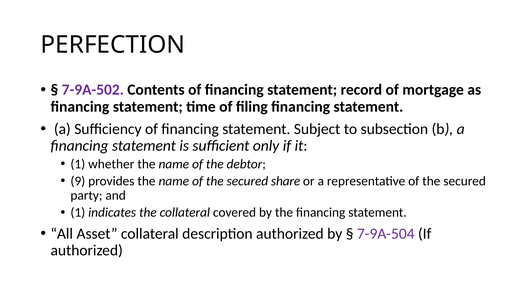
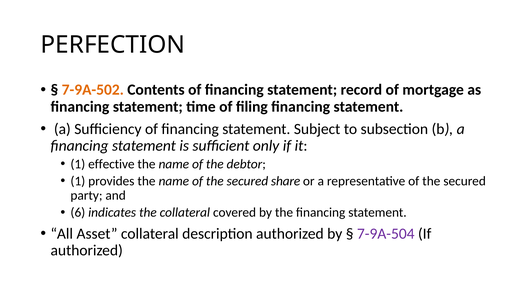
7-9A-502 colour: purple -> orange (93, 90)
whether: whether -> effective (111, 164)
9: 9 -> 1 (78, 181)
1: 1 -> 6 (78, 213)
